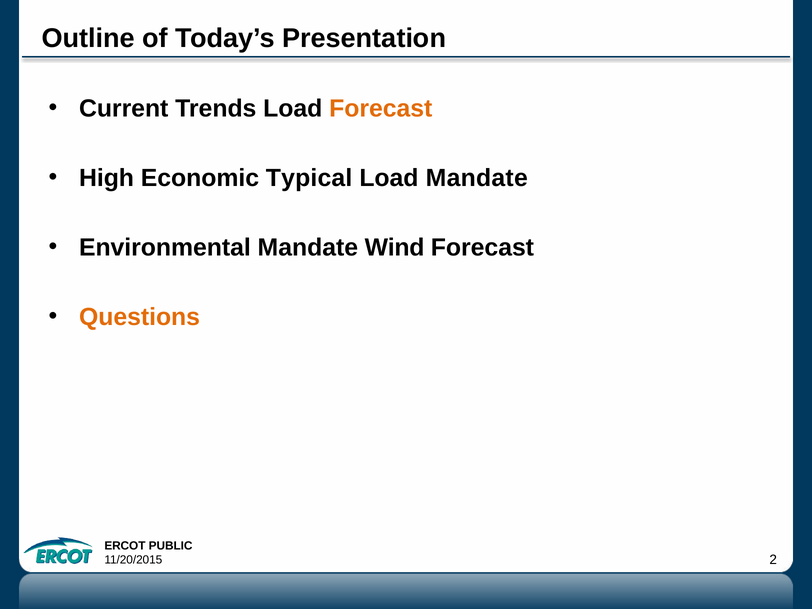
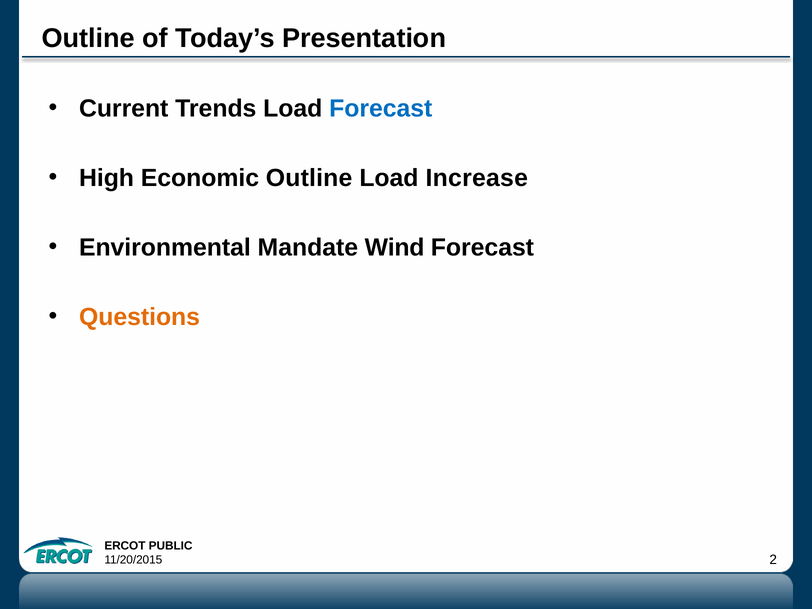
Forecast colour: orange -> blue (381, 109)
Economic Typical: Typical -> Outline (309, 178)
Load Mandate: Mandate -> Increase (477, 178)
